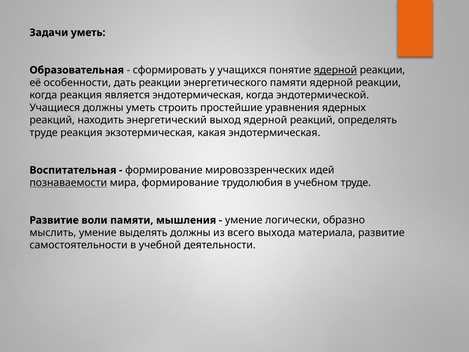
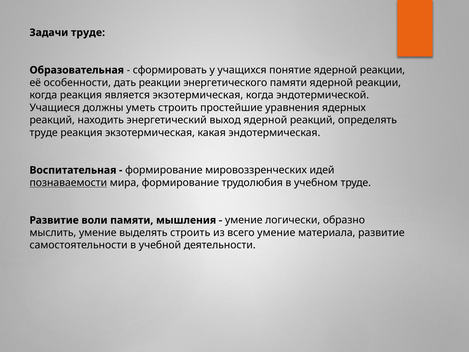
Задачи уметь: уметь -> труде (88, 33)
ядерной underline: present -> none (335, 70)
является эндотермическая: эндотермическая -> экзотермическая (198, 95)
выделять должны: должны -> строить (190, 233)
всего выхода: выхода -> умение (276, 233)
